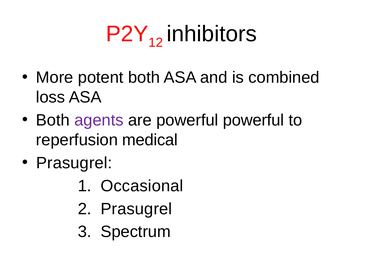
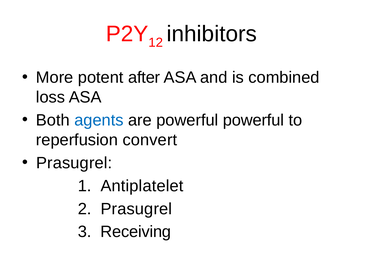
potent both: both -> after (144, 77)
agents colour: purple -> blue (99, 120)
medical: medical -> convert (150, 140)
Occasional: Occasional -> Antiplatelet (142, 186)
Spectrum: Spectrum -> Receiving (136, 232)
